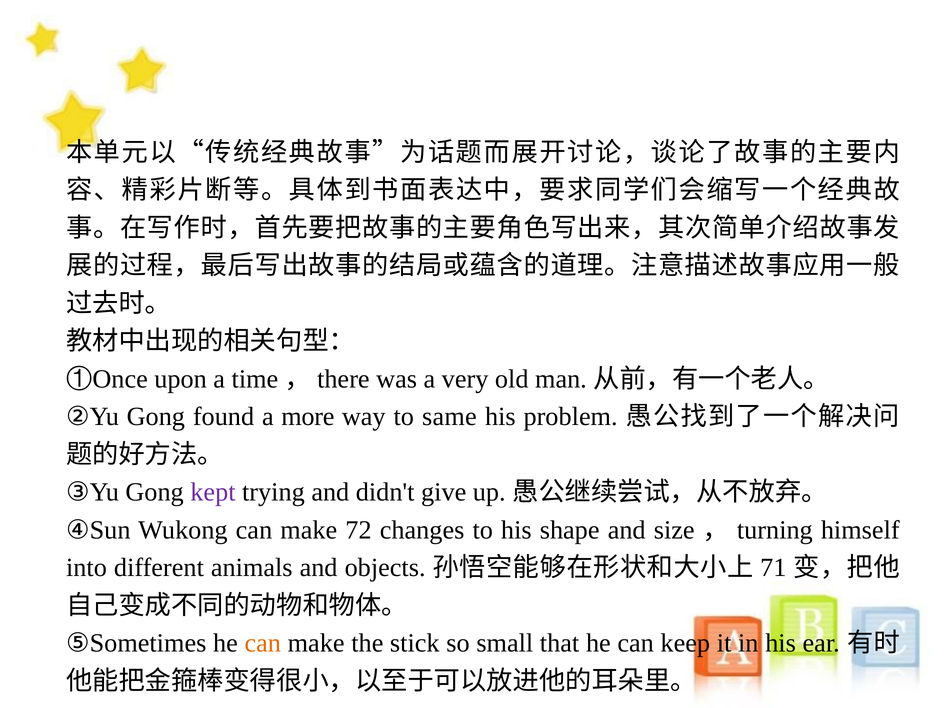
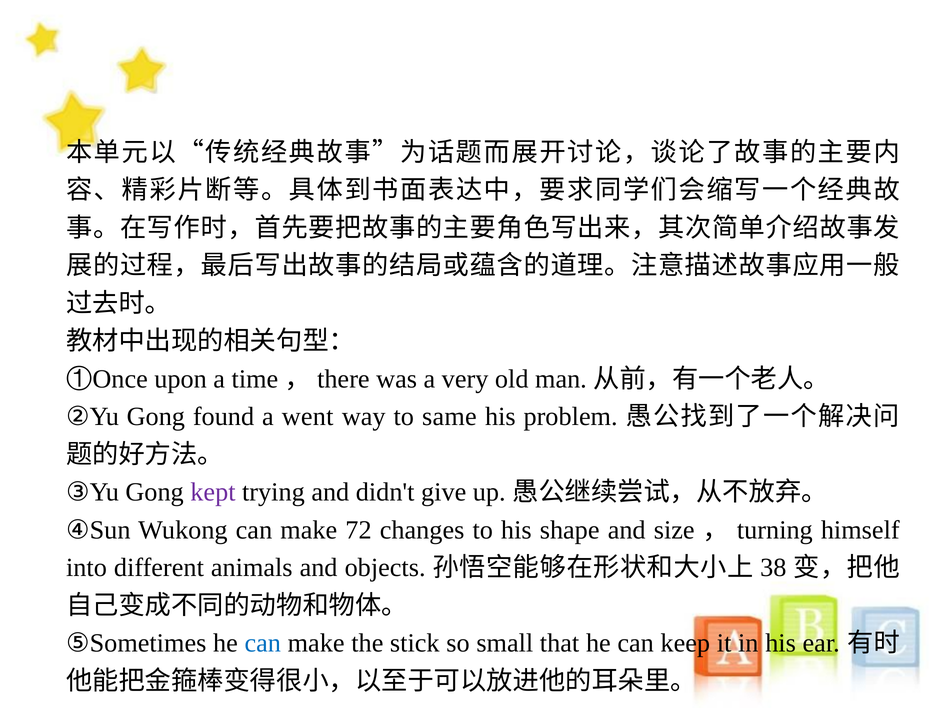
more: more -> went (308, 417)
71: 71 -> 38 (773, 568)
can colour: orange -> blue (263, 643)
